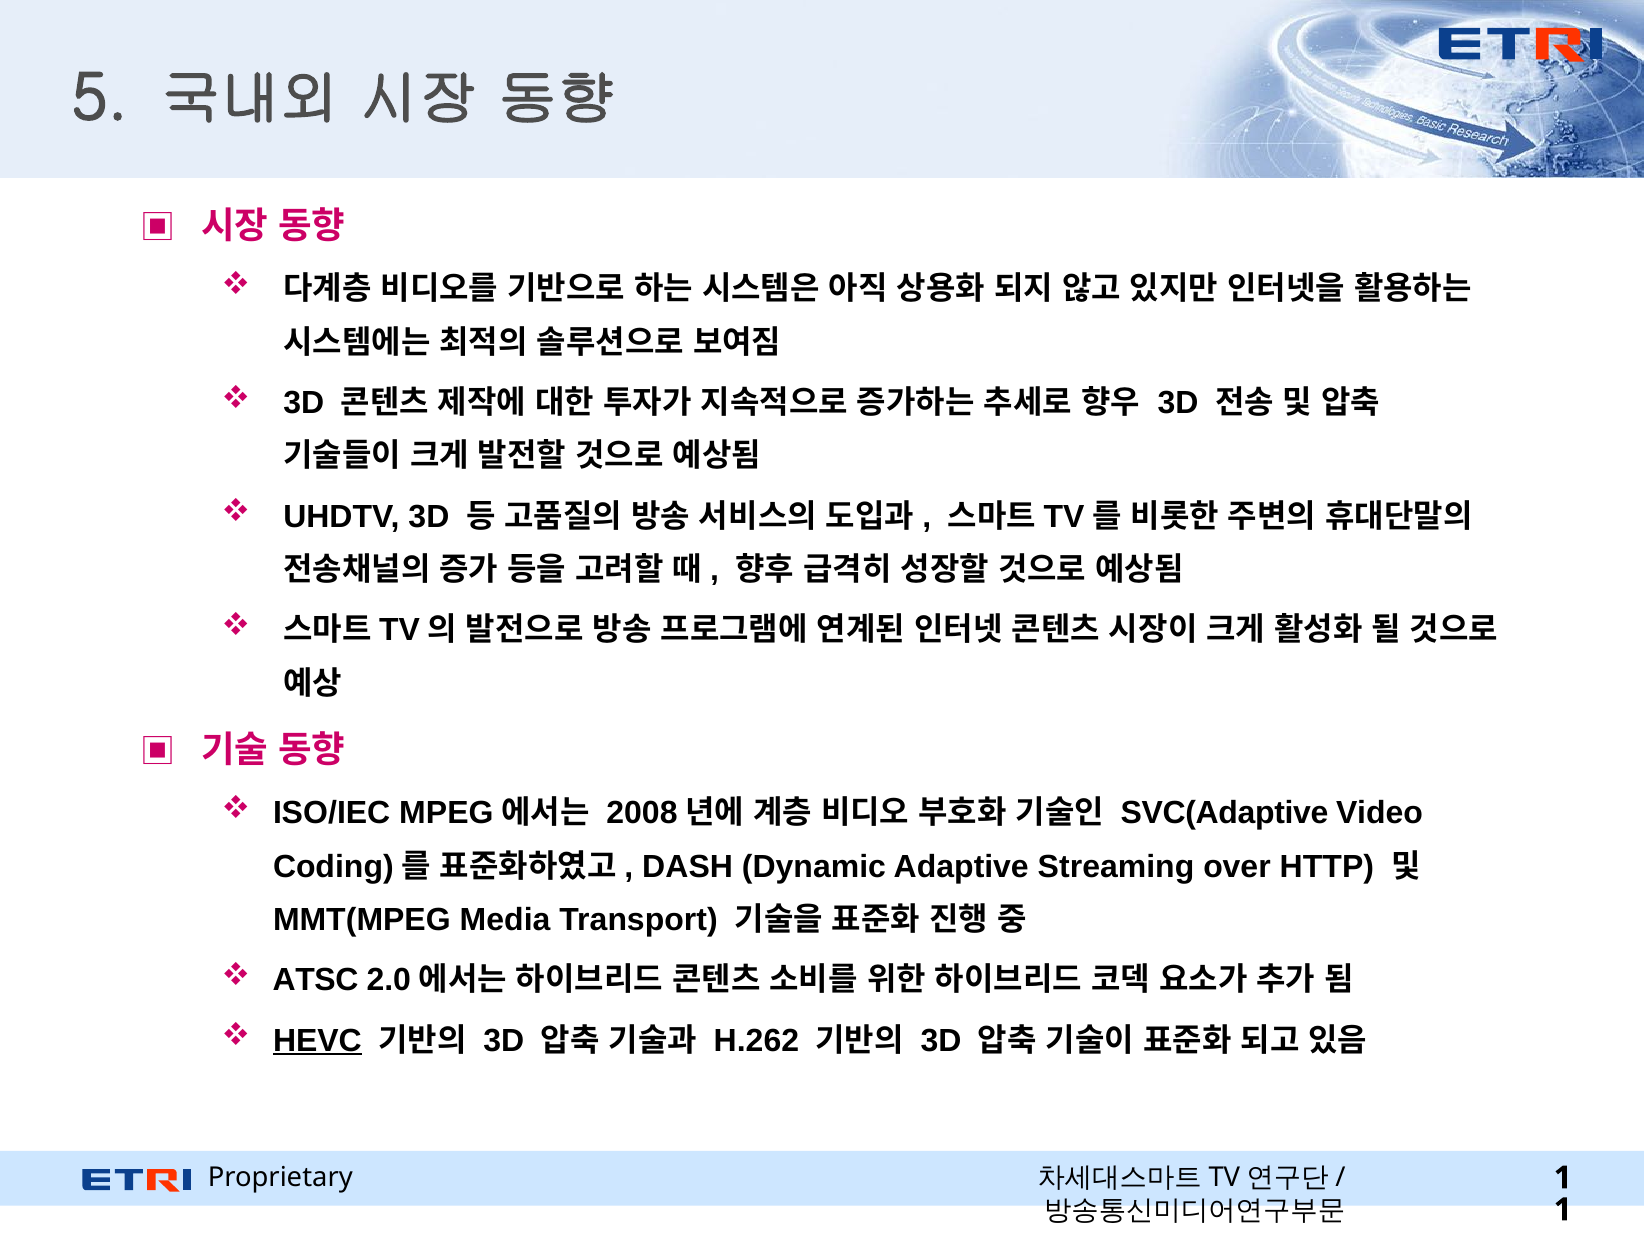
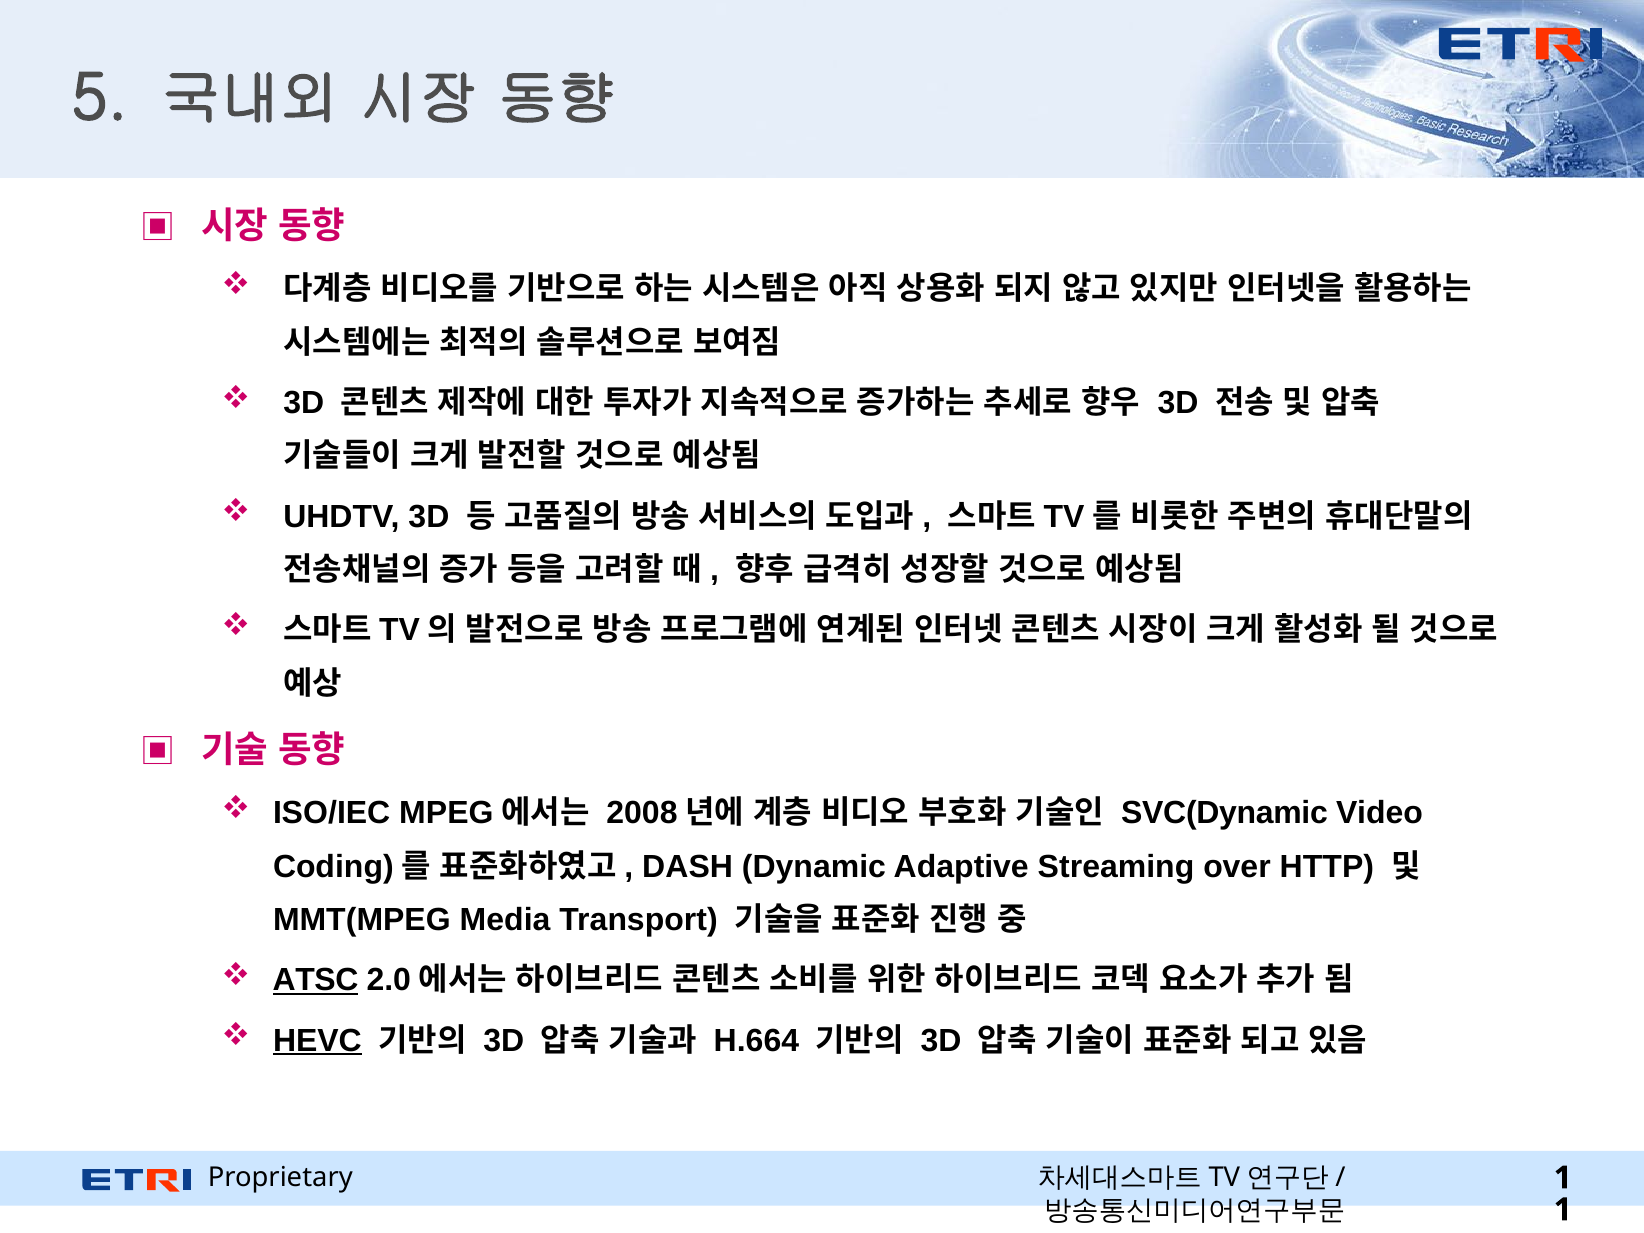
SVC(Adaptive: SVC(Adaptive -> SVC(Dynamic (1225, 813)
ATSC underline: none -> present (316, 980)
H.262: H.262 -> H.664 (756, 1041)
